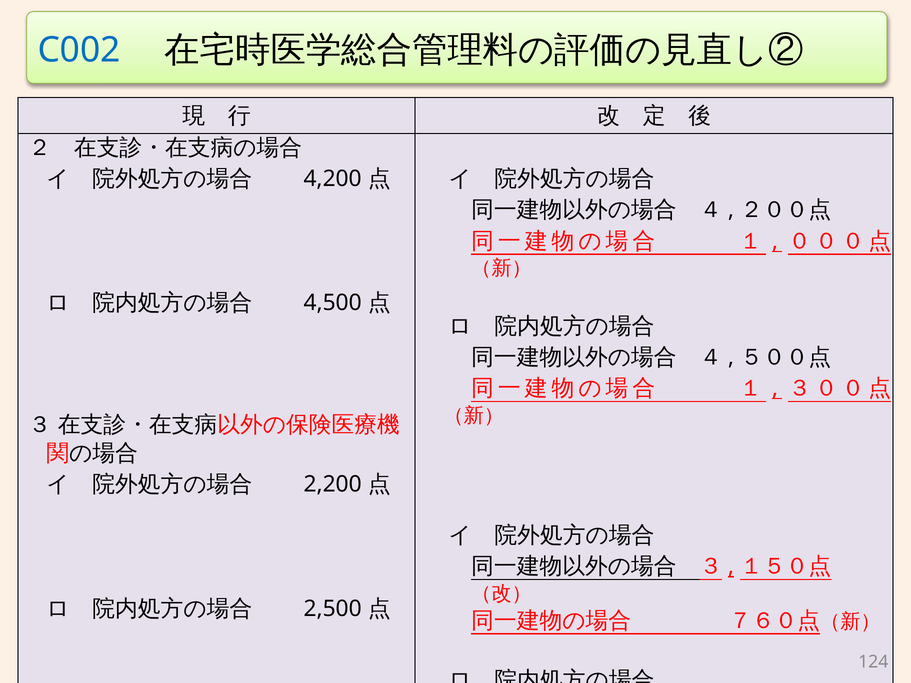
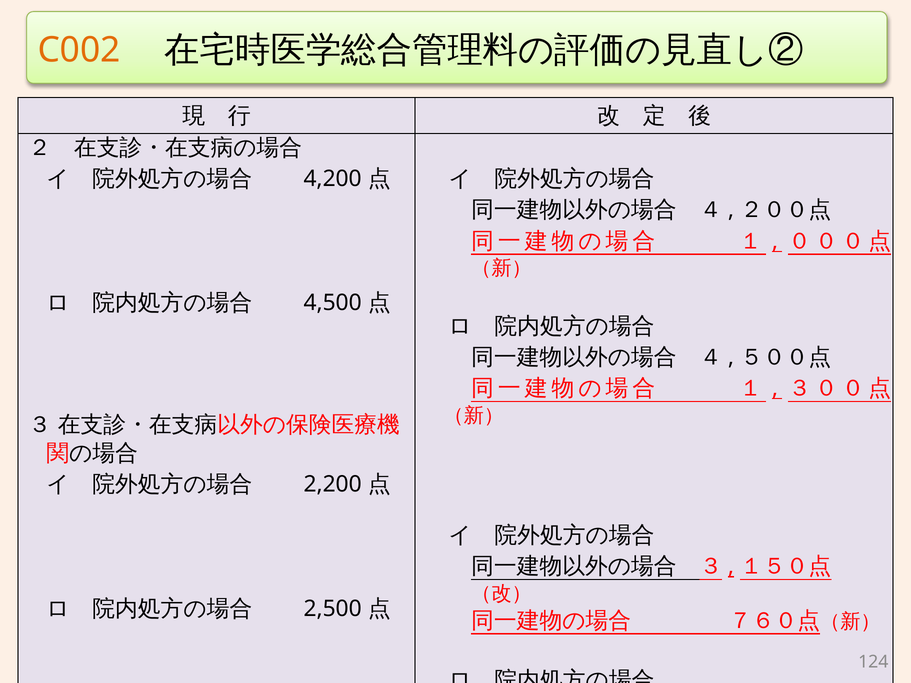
C002 colour: blue -> orange (79, 50)
